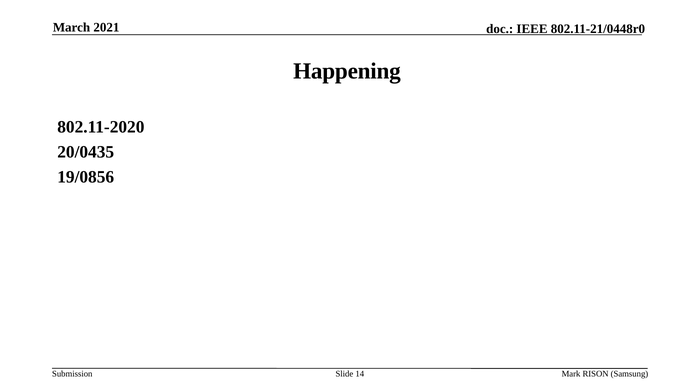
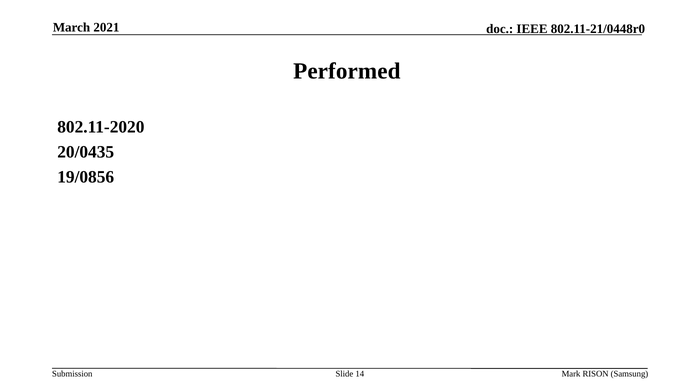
Happening: Happening -> Performed (347, 71)
